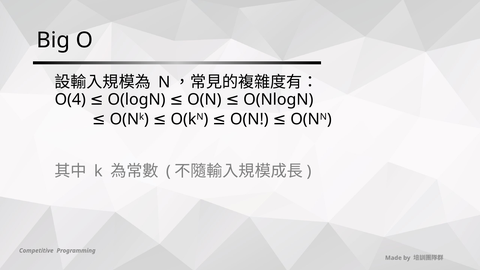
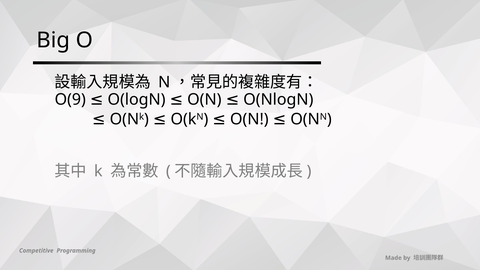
O(4: O(4 -> O(9 (70, 100)
